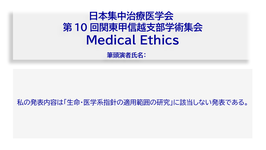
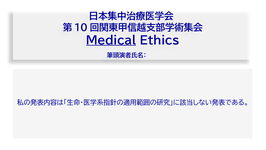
Medical underline: none -> present (111, 40)
